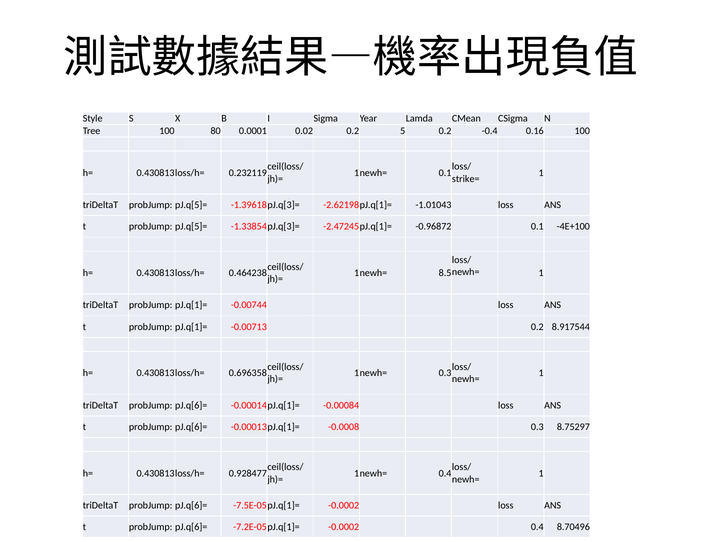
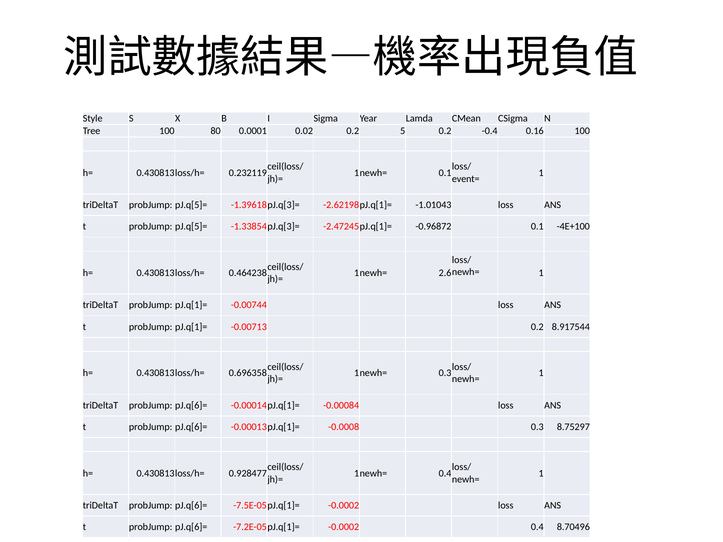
strike=: strike= -> event= (466, 179)
8.5: 8.5 -> 2.6 (445, 273)
